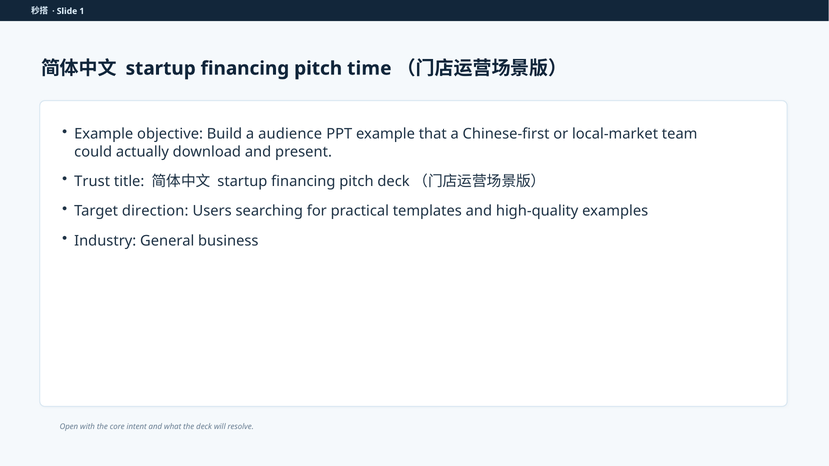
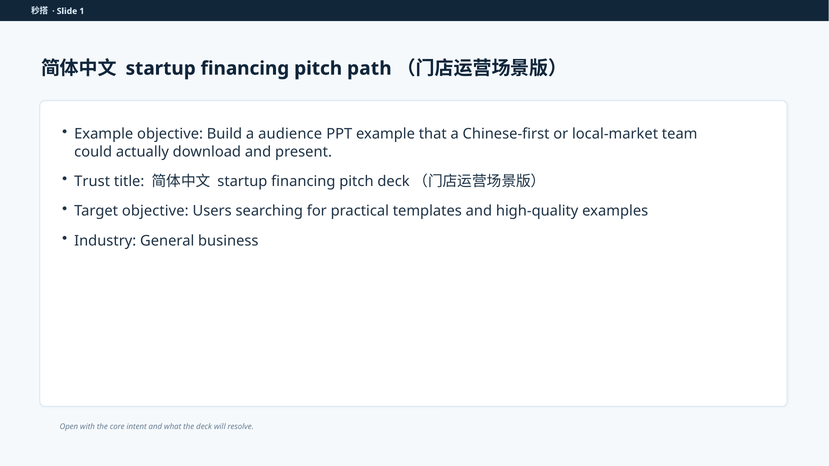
time: time -> path (369, 68)
Target direction: direction -> objective (155, 211)
